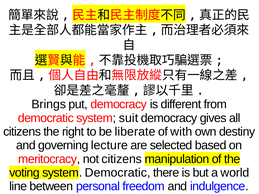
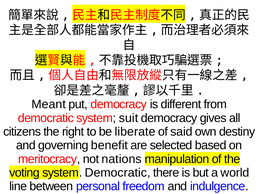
Brings: Brings -> Meant (49, 105)
with: with -> said (181, 132)
lecture: lecture -> benefit (109, 146)
not citizens: citizens -> nations (122, 159)
